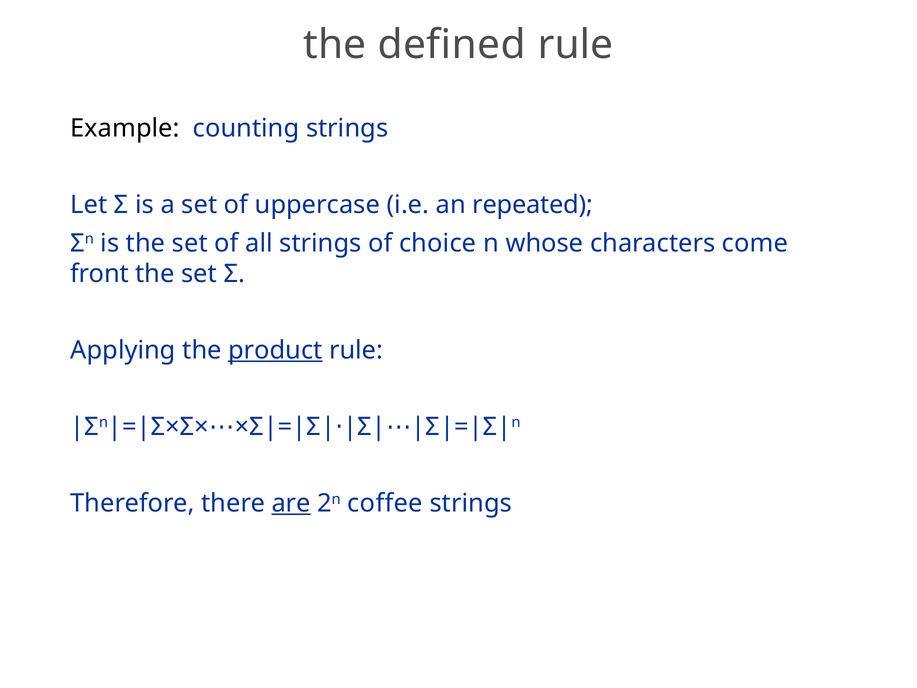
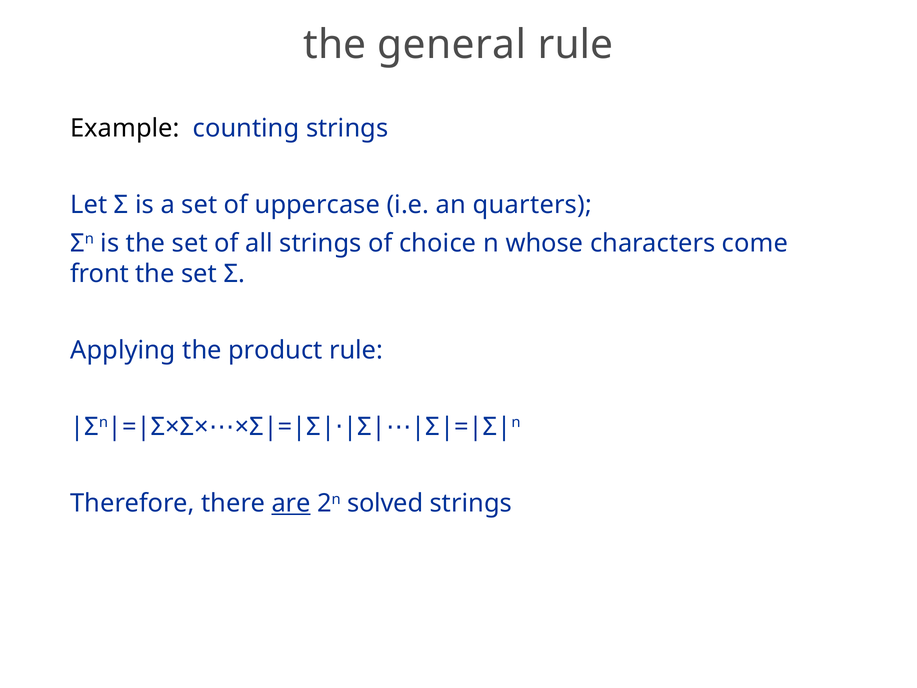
defined: defined -> general (452, 45)
repeated: repeated -> quarters (533, 205)
product underline: present -> none (275, 350)
coffee: coffee -> solved (385, 503)
